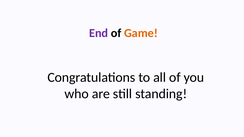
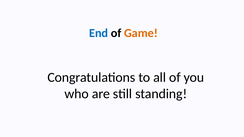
End colour: purple -> blue (99, 33)
